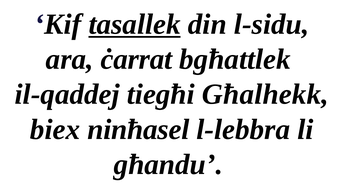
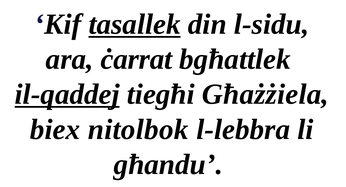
il-qaddej underline: none -> present (67, 94)
Għalhekk: Għalhekk -> Għażżiela (265, 94)
ninħasel: ninħasel -> nitolbok (138, 129)
